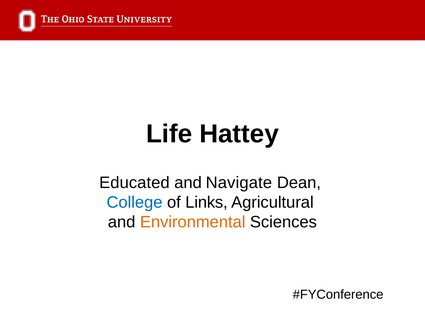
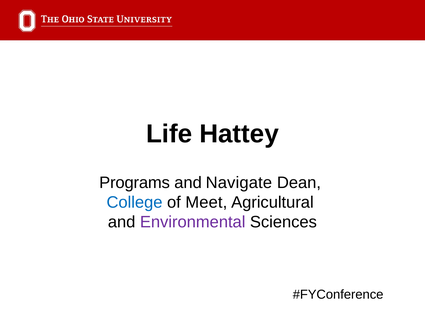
Educated: Educated -> Programs (135, 182)
Links: Links -> Meet (206, 202)
Environmental colour: orange -> purple (193, 222)
